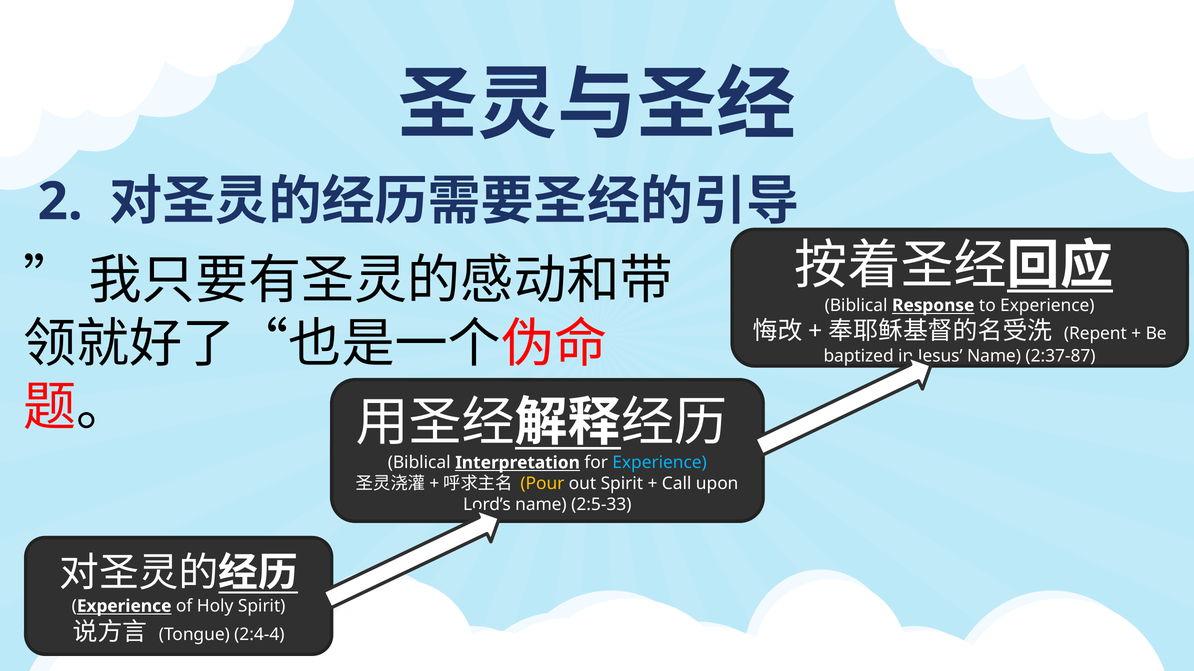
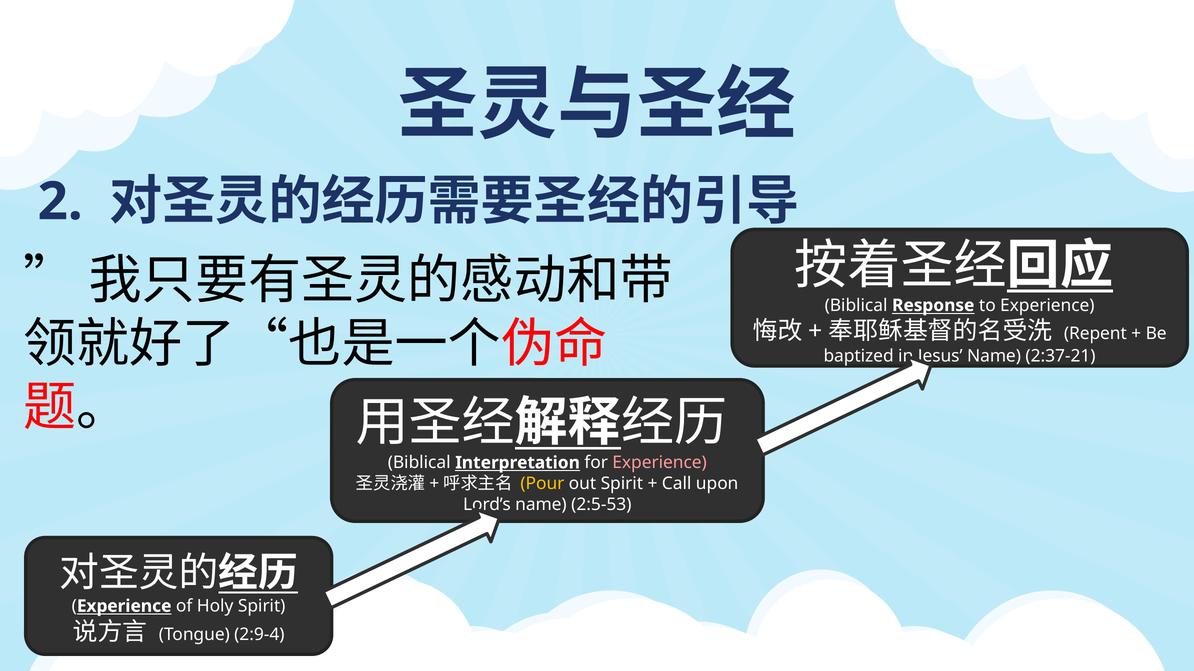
2:37-87: 2:37-87 -> 2:37-21 (1060, 356)
Experience colour: light blue -> pink (660, 463)
2:5-33: 2:5-33 -> 2:5-53 (601, 505)
2:4-4: 2:4-4 -> 2:9-4 (259, 635)
